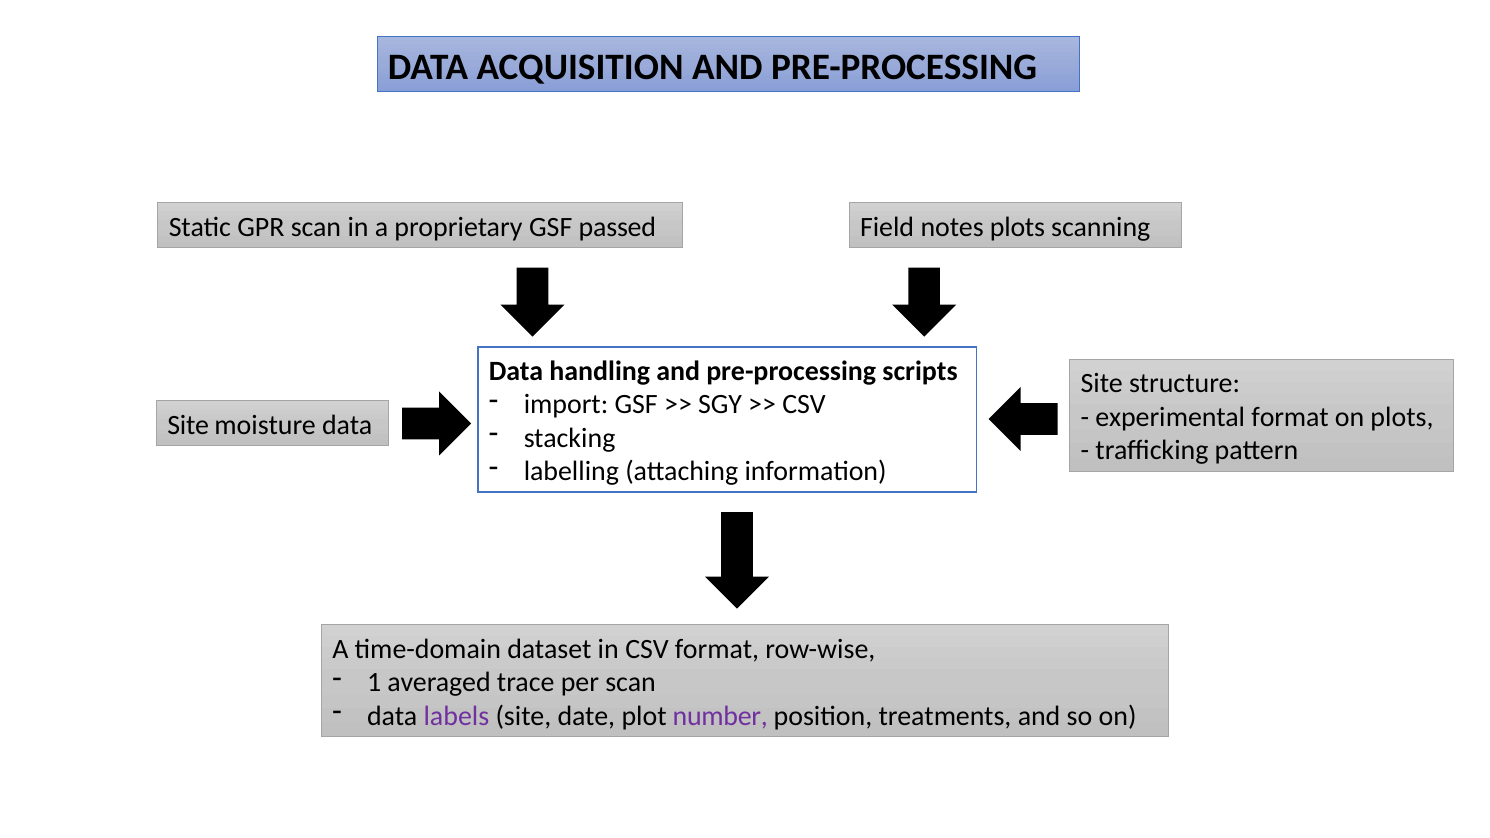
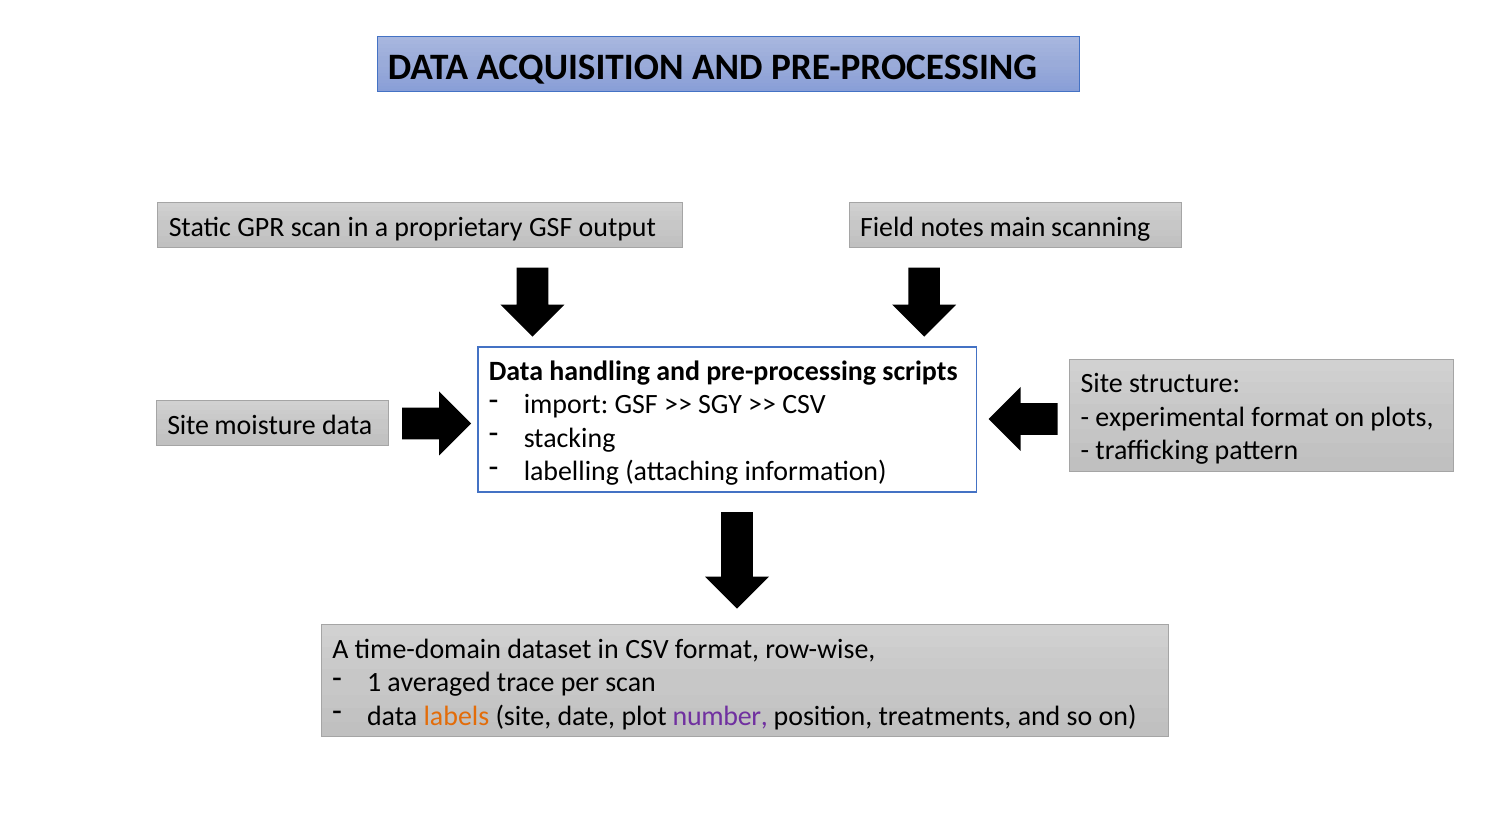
passed: passed -> output (617, 227)
notes plots: plots -> main (1017, 227)
labels colour: purple -> orange (456, 716)
